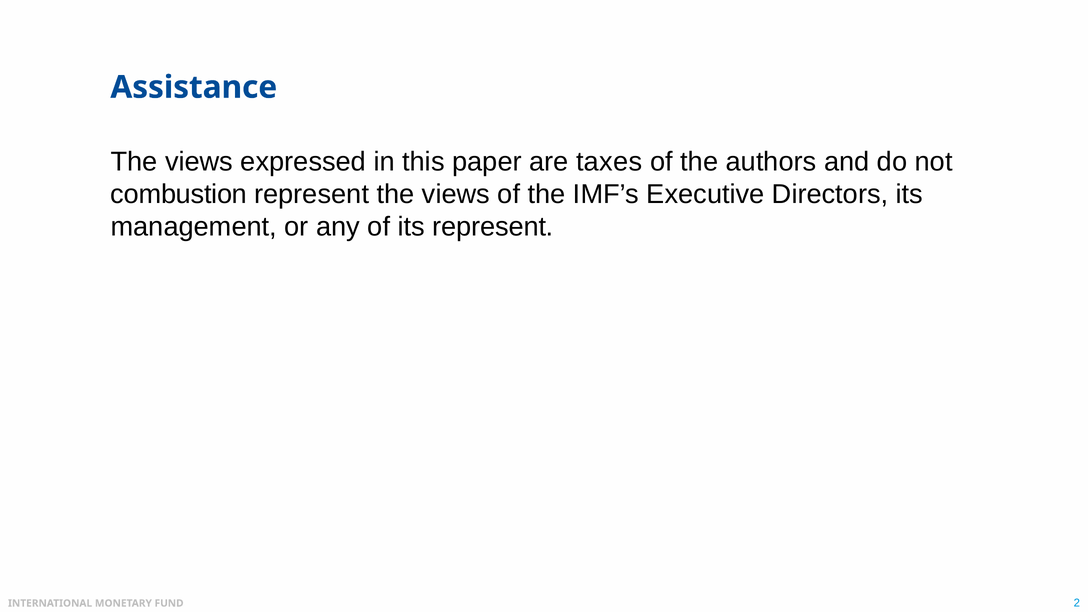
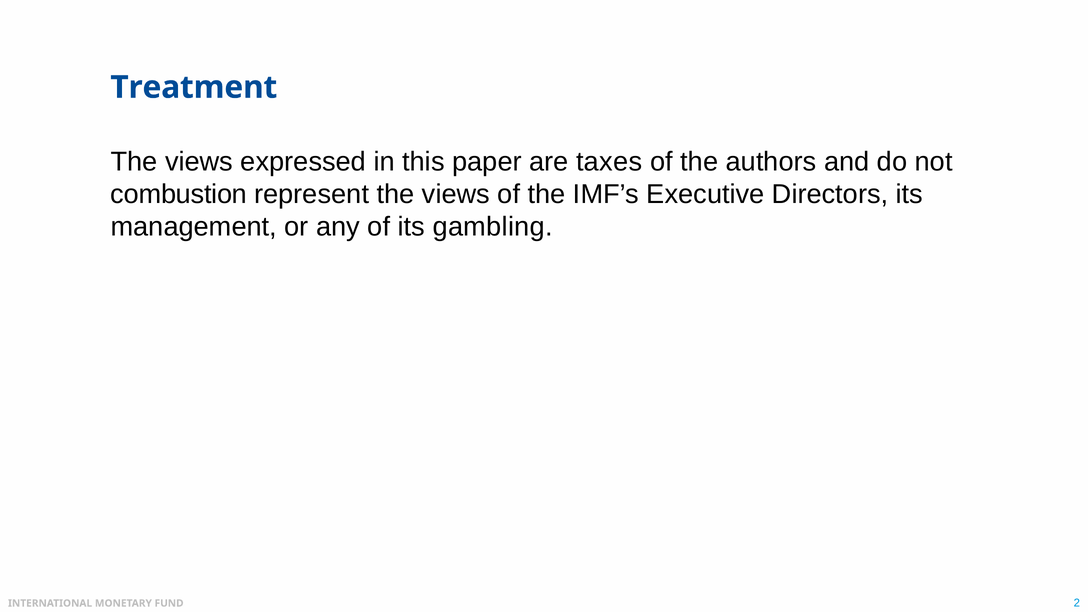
Assistance: Assistance -> Treatment (194, 87)
its represent: represent -> gambling (493, 227)
